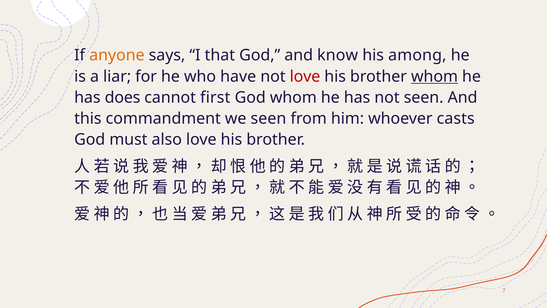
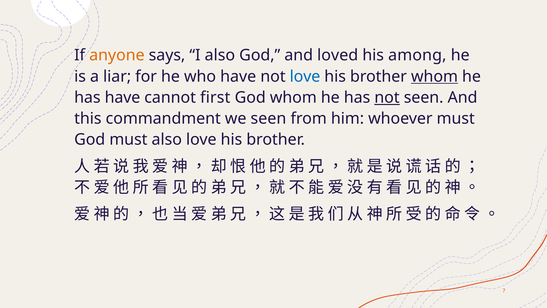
I that: that -> also (220, 55)
know: know -> loved (338, 55)
love colour: red -> blue (305, 76)
has does: does -> have (122, 97)
not underline: none -> present (387, 97)
whoever casts: casts -> must (456, 119)
